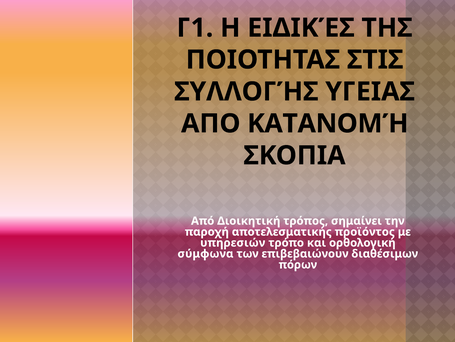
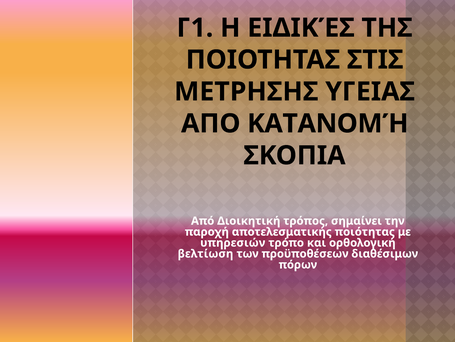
ΣΥΛΛΟΓΉΣ: ΣΥΛΛΟΓΉΣ -> ΜΕΤΡΗΣΗΣ (246, 91)
προϊόντος: προϊόντος -> ποιότητας (365, 231)
σύμφωνα: σύμφωνα -> βελτίωση (205, 253)
επιβεβαιώνουν: επιβεβαιώνουν -> προϋποθέσεων (305, 253)
